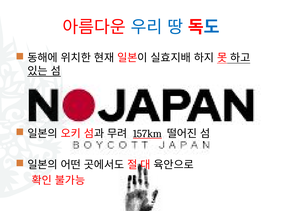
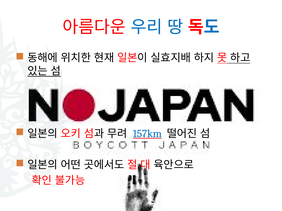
157km colour: black -> blue (147, 134)
